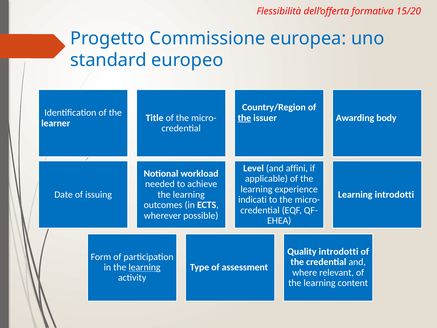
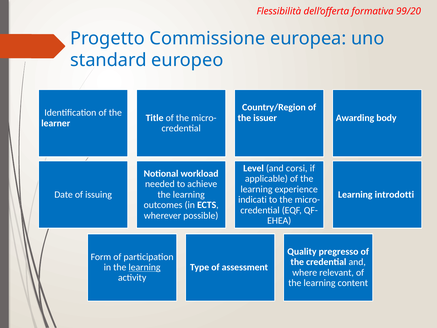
15/20: 15/20 -> 99/20 (409, 11)
the underline: present -> none (244, 118)
affini: affini -> corsi (297, 168)
Quality introdotti: introdotti -> pregresso (339, 251)
